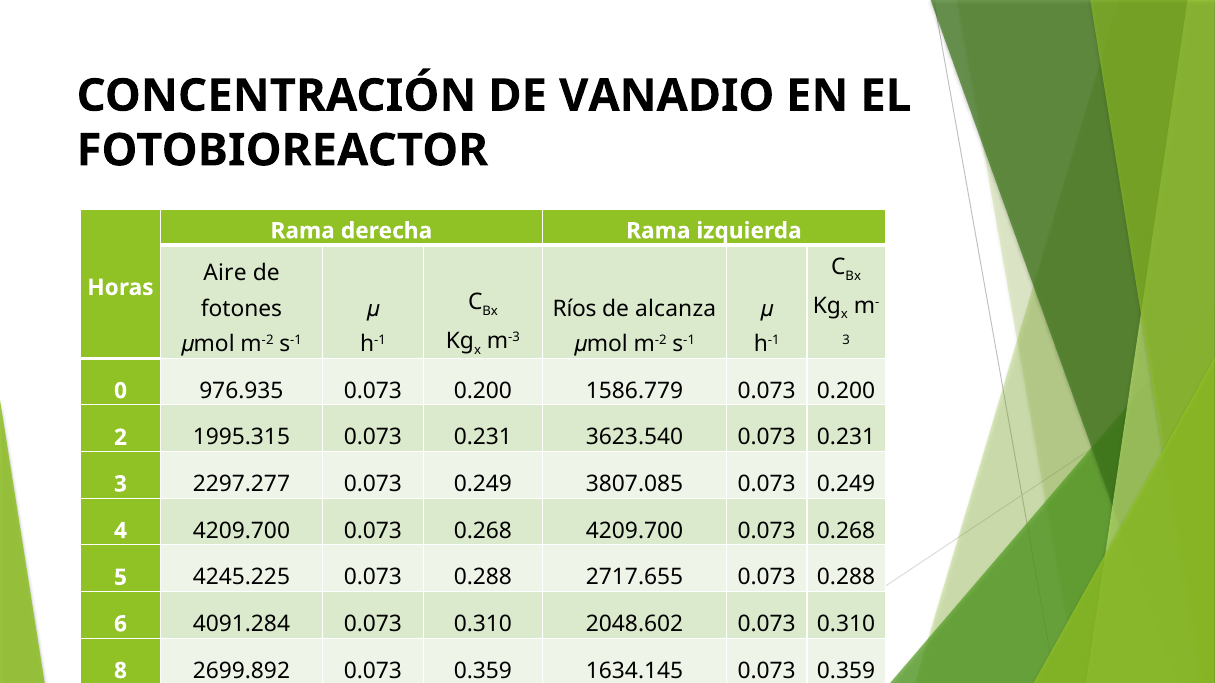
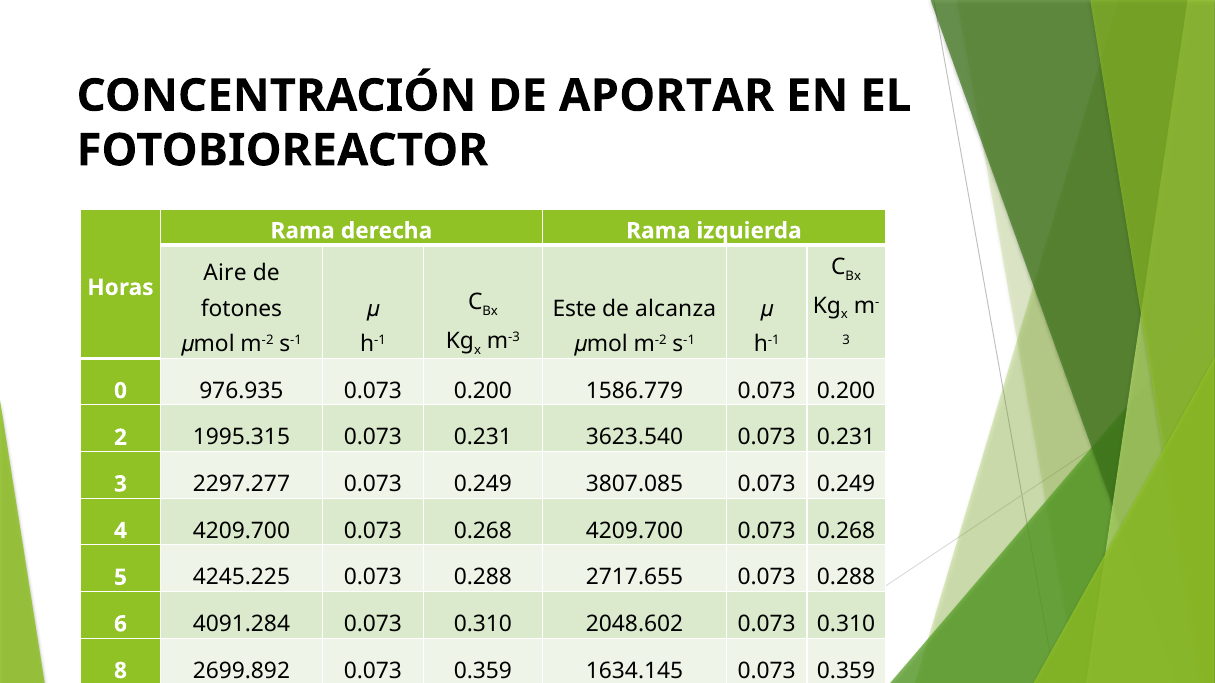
VANADIO: VANADIO -> APORTAR (666, 96)
Ríos: Ríos -> Este (575, 309)
